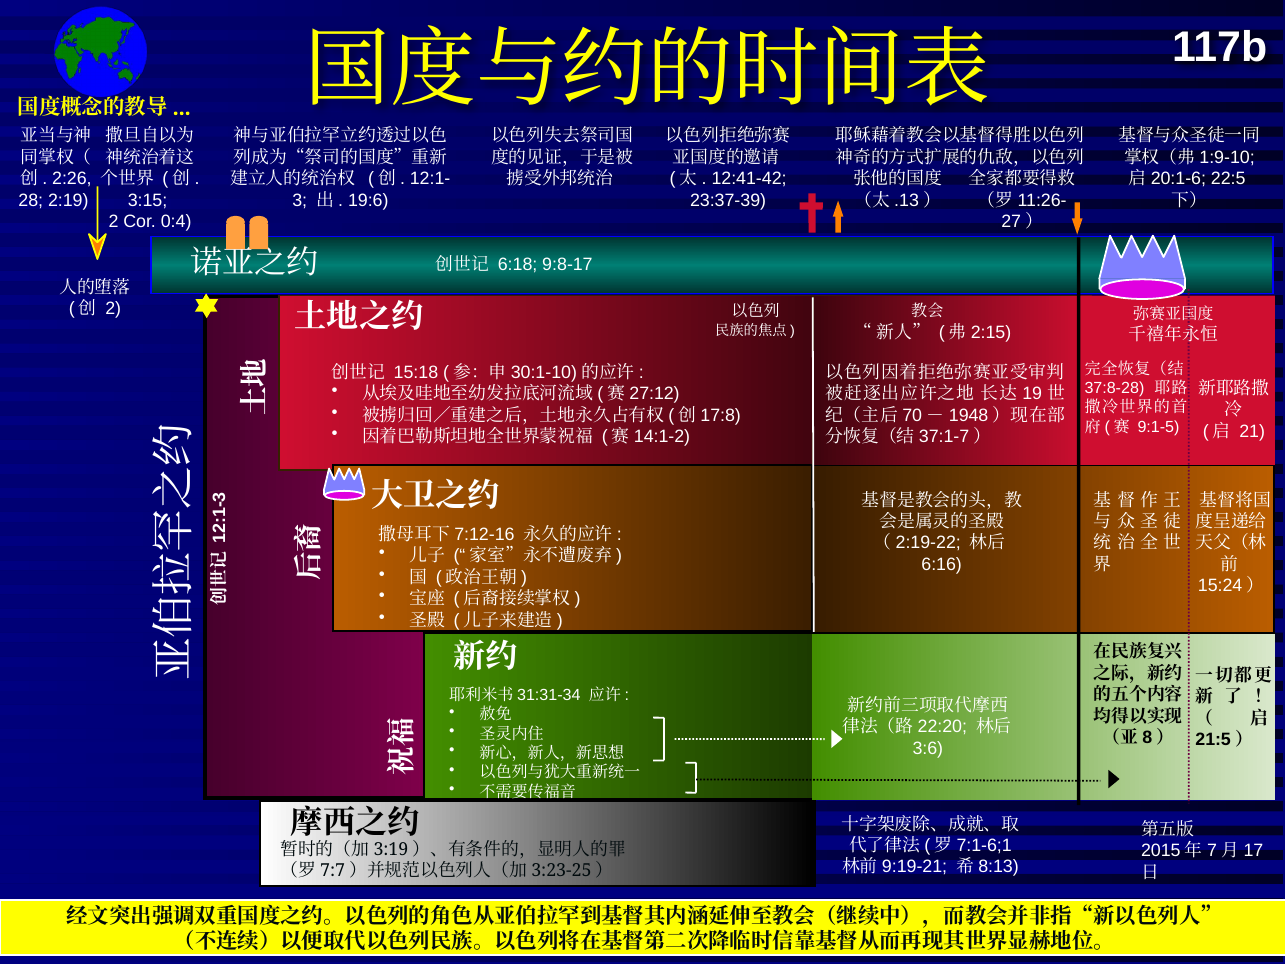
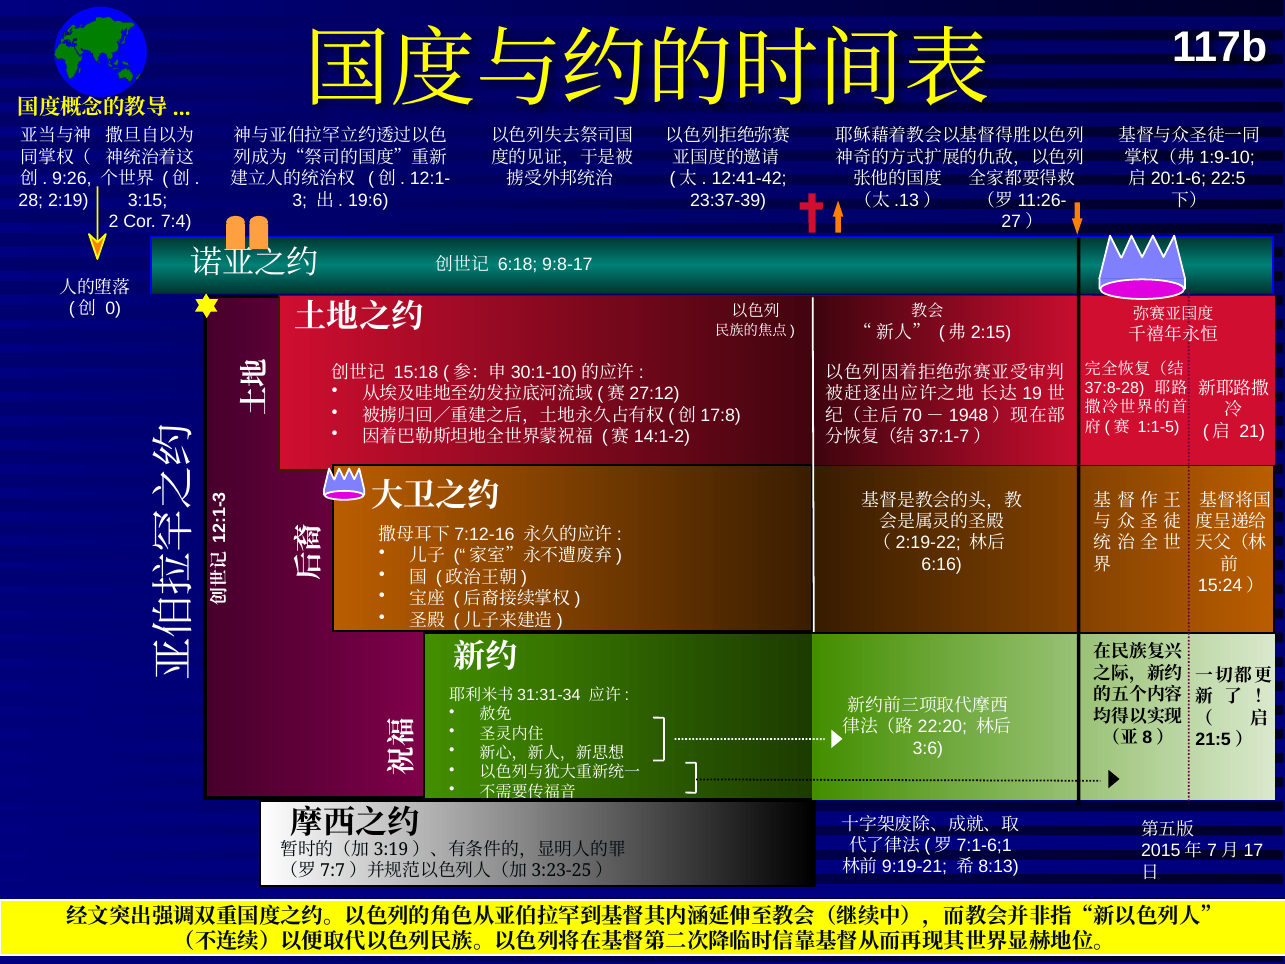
2:26: 2:26 -> 9:26 (72, 179)
0:4: 0:4 -> 7:4 (176, 222)
2: 2 -> 0 (113, 309)
9:1-5: 9:1-5 -> 1:1-5 (1159, 427)
